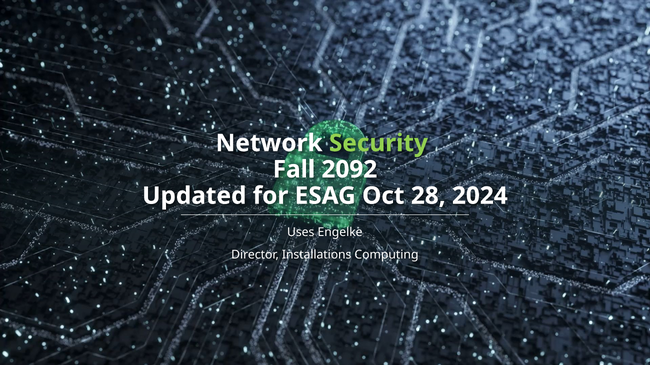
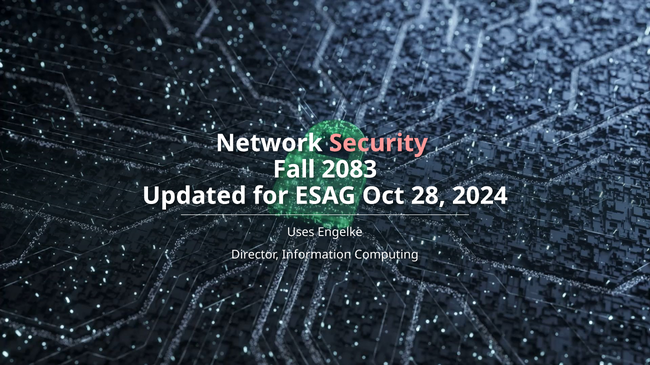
Security colour: light green -> pink (378, 143)
2092: 2092 -> 2083 (349, 170)
Installations: Installations -> Information (317, 255)
